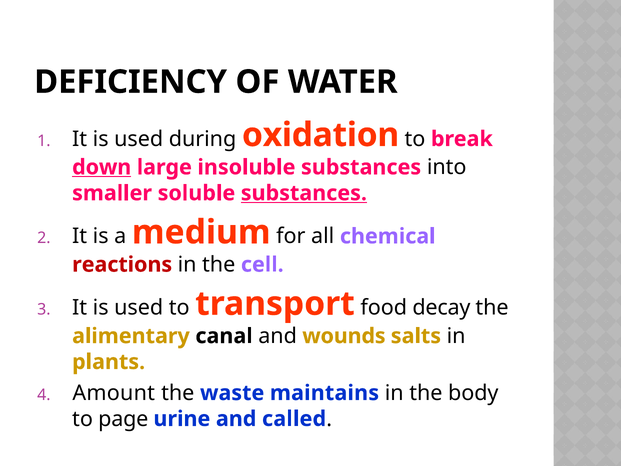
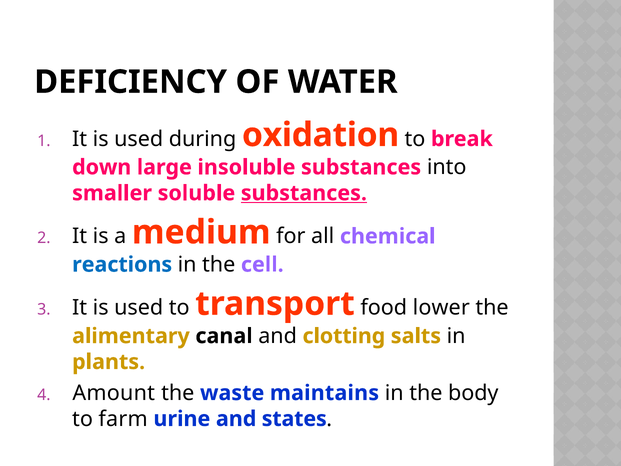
down underline: present -> none (102, 167)
reactions colour: red -> blue (122, 264)
decay: decay -> lower (441, 308)
wounds: wounds -> clotting (344, 336)
page: page -> farm (123, 419)
called: called -> states (294, 419)
